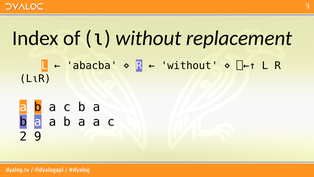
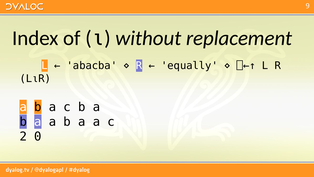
without: without -> equally (189, 66)
2 9: 9 -> 0 (38, 136)
